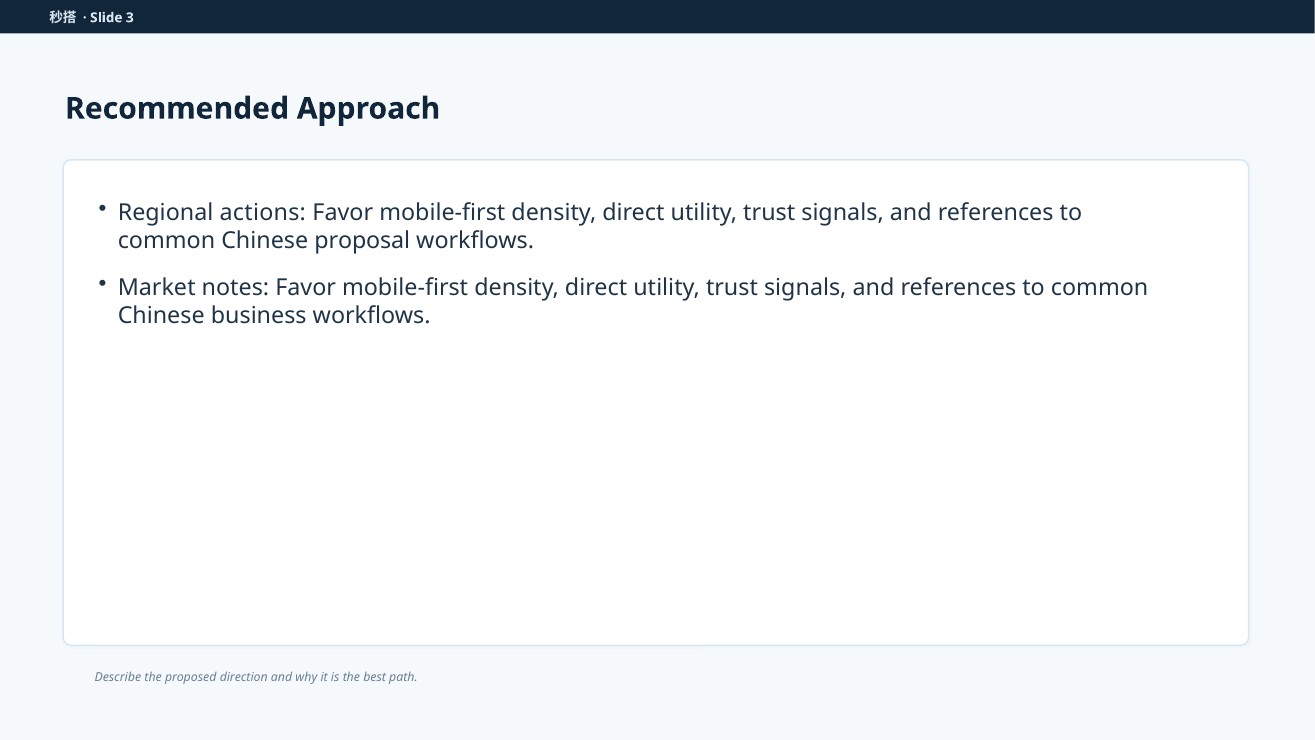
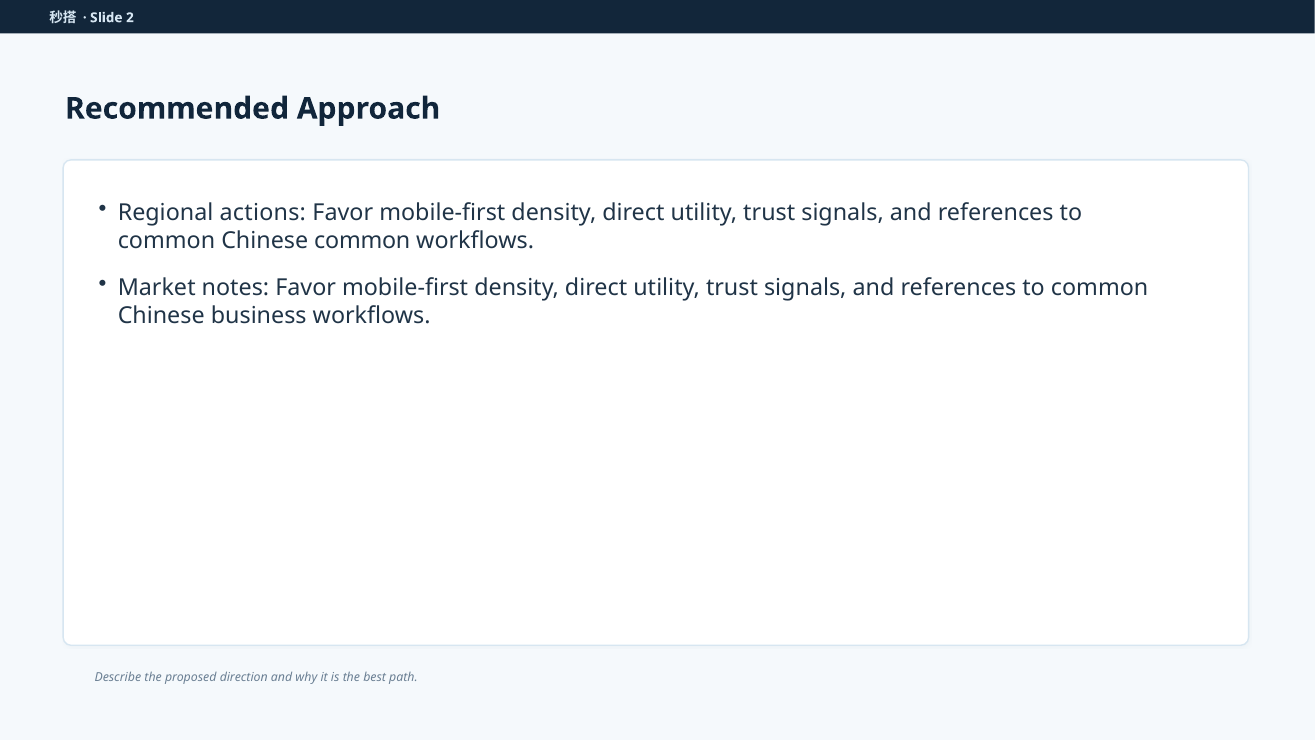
3: 3 -> 2 (130, 18)
Chinese proposal: proposal -> common (362, 241)
